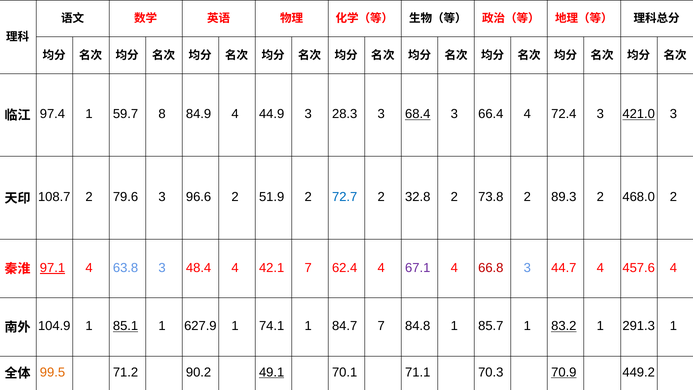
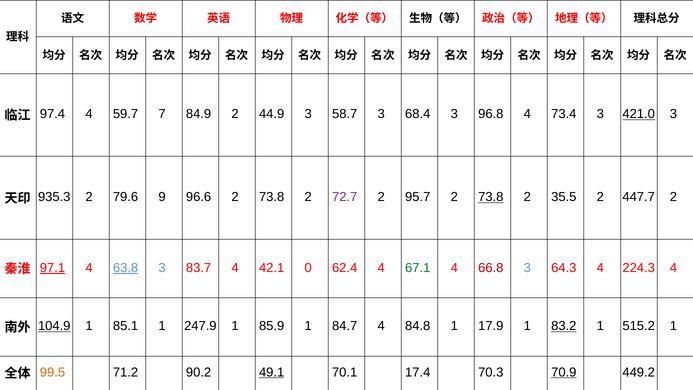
97.4 1: 1 -> 4 (89, 114)
8: 8 -> 7 (162, 114)
84.9 4: 4 -> 2 (235, 114)
28.3: 28.3 -> 58.7 (345, 114)
68.4 underline: present -> none (418, 114)
66.4: 66.4 -> 96.8 (491, 114)
72.4: 72.4 -> 73.4 (564, 114)
108.7: 108.7 -> 935.3 (54, 197)
79.6 3: 3 -> 9 (162, 197)
96.6 2 51.9: 51.9 -> 73.8 (272, 197)
72.7 colour: blue -> purple (345, 197)
32.8: 32.8 -> 95.7 (418, 197)
73.8 underline: none -> present (491, 197)
89.3: 89.3 -> 35.5 (564, 197)
468.0: 468.0 -> 447.7 (639, 197)
63.8 underline: none -> present (126, 268)
48.4: 48.4 -> 83.7 (199, 268)
42.1 7: 7 -> 0 (308, 268)
67.1 colour: purple -> green (418, 268)
44.7: 44.7 -> 64.3 (564, 268)
457.6: 457.6 -> 224.3 (639, 268)
104.9 underline: none -> present (54, 326)
85.1 underline: present -> none (126, 326)
627.9: 627.9 -> 247.9 (200, 326)
74.1: 74.1 -> 85.9 (272, 326)
84.7 7: 7 -> 4 (381, 326)
85.7: 85.7 -> 17.9 (491, 326)
291.3: 291.3 -> 515.2 (639, 326)
71.1: 71.1 -> 17.4 (418, 372)
